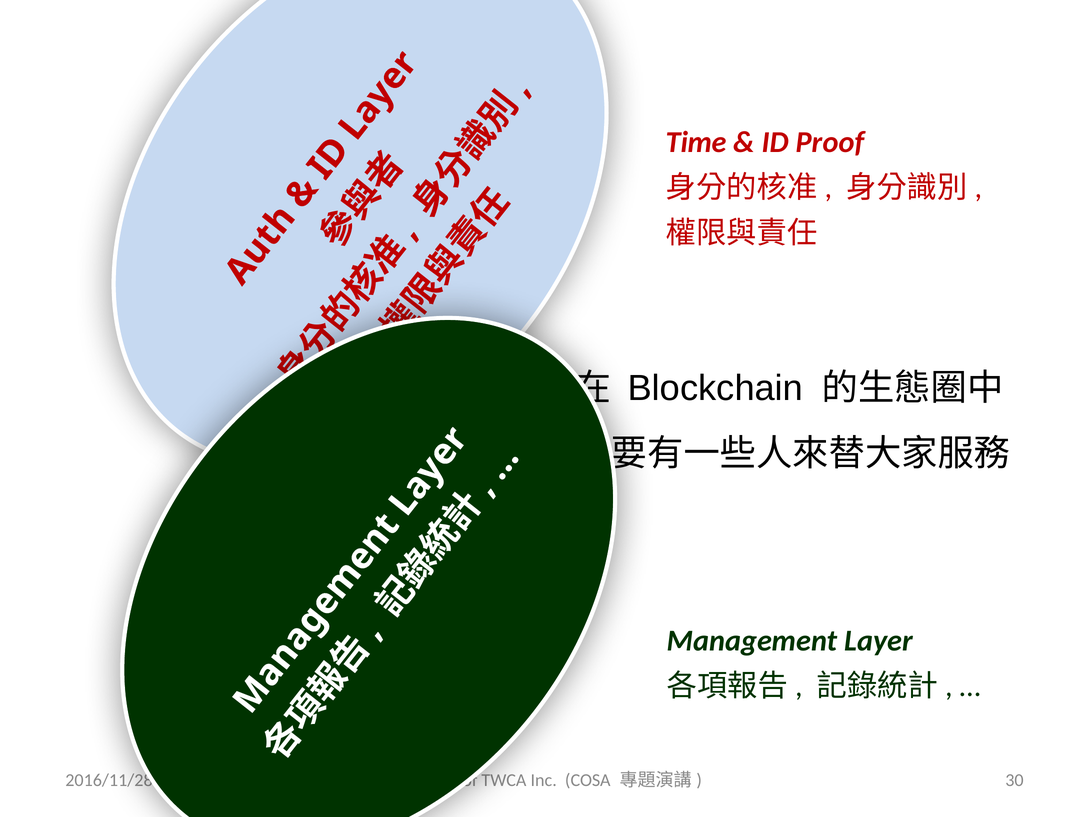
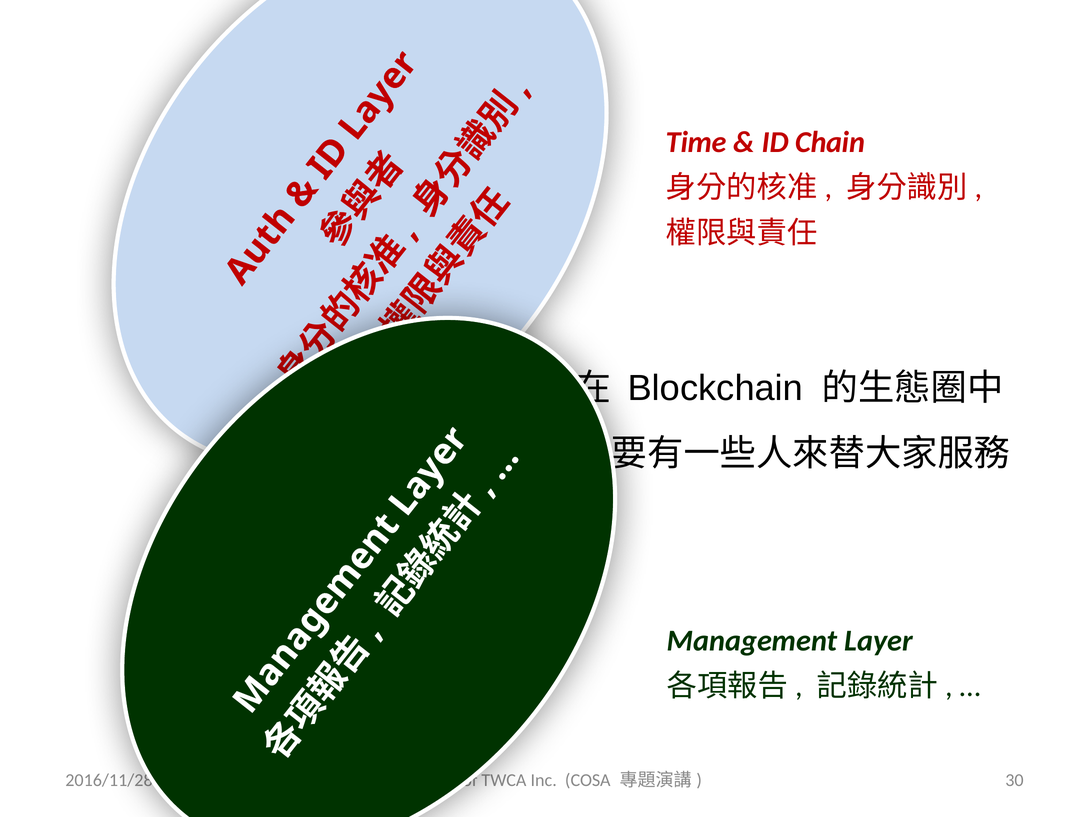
Proof: Proof -> Chain (830, 142)
